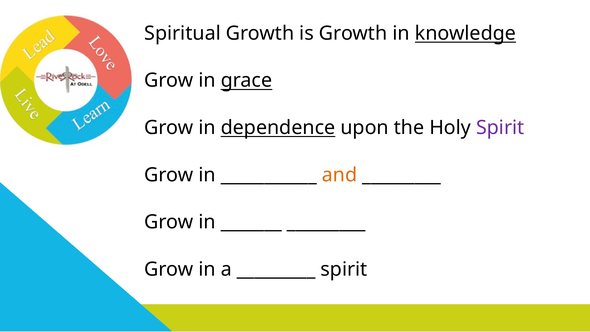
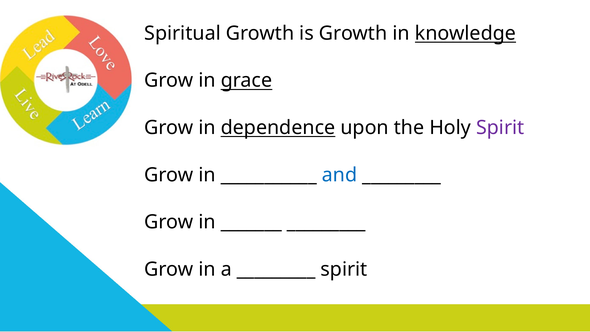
and colour: orange -> blue (340, 175)
